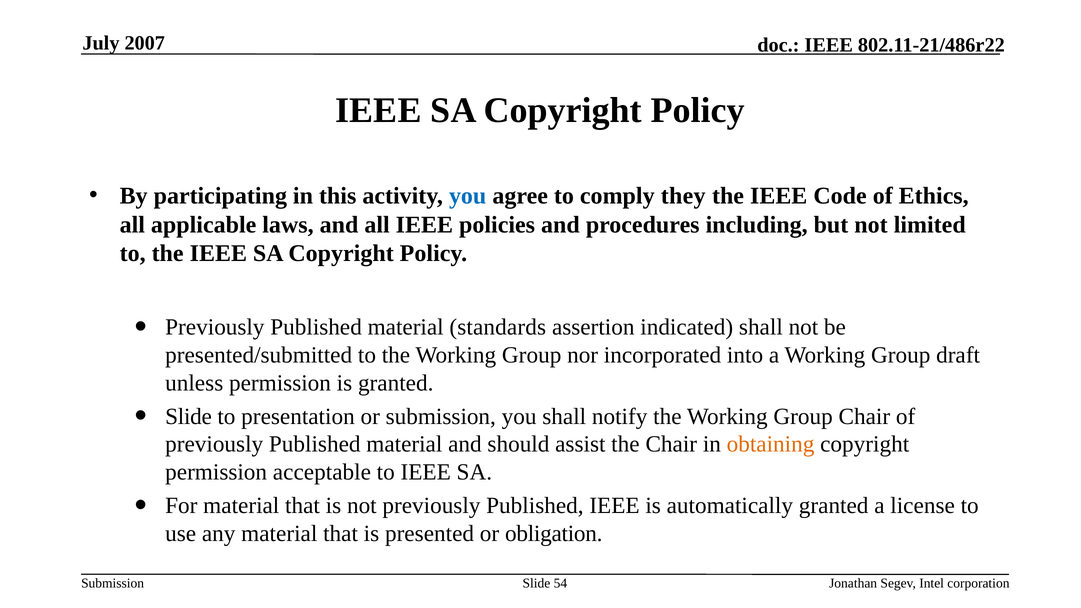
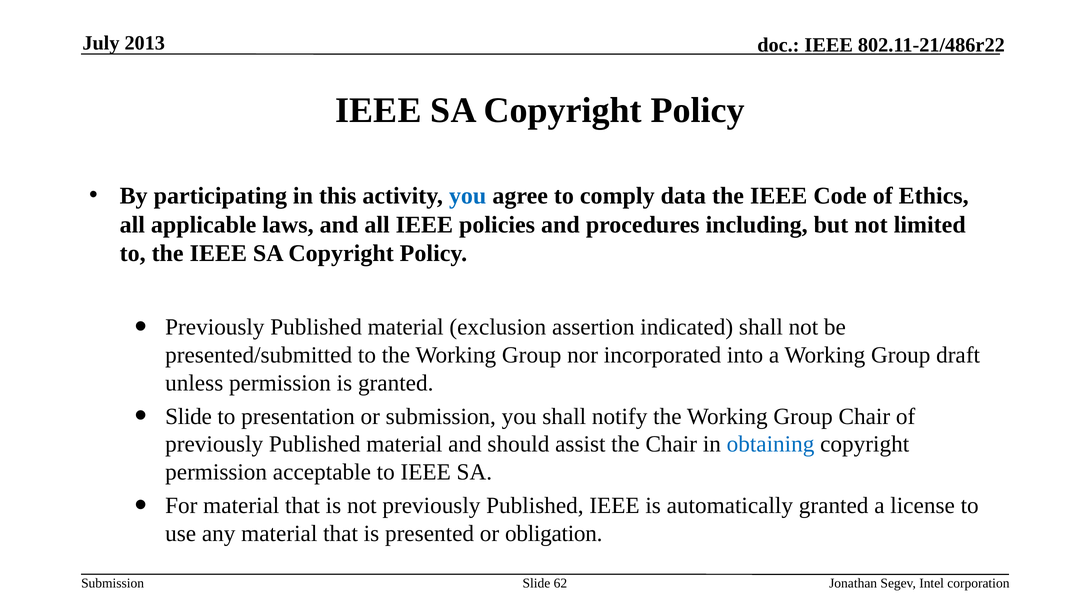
2007: 2007 -> 2013 (145, 43)
they: they -> data (683, 196)
standards: standards -> exclusion (498, 327)
obtaining colour: orange -> blue (771, 444)
54: 54 -> 62 (560, 583)
